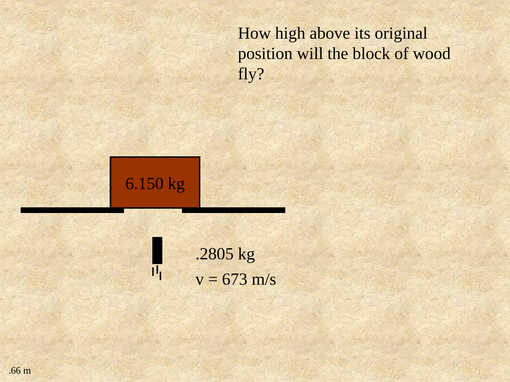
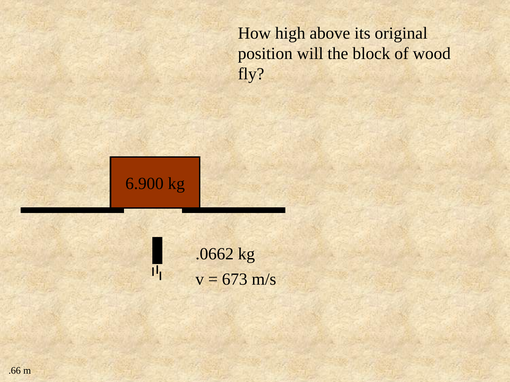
6.150: 6.150 -> 6.900 (144, 184)
.2805: .2805 -> .0662 (215, 254)
